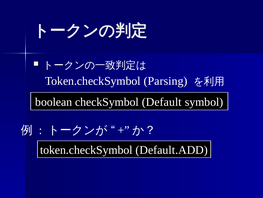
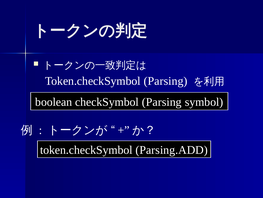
checkSymbol Default: Default -> Parsing (162, 102)
Default.ADD: Default.ADD -> Parsing.ADD (172, 149)
